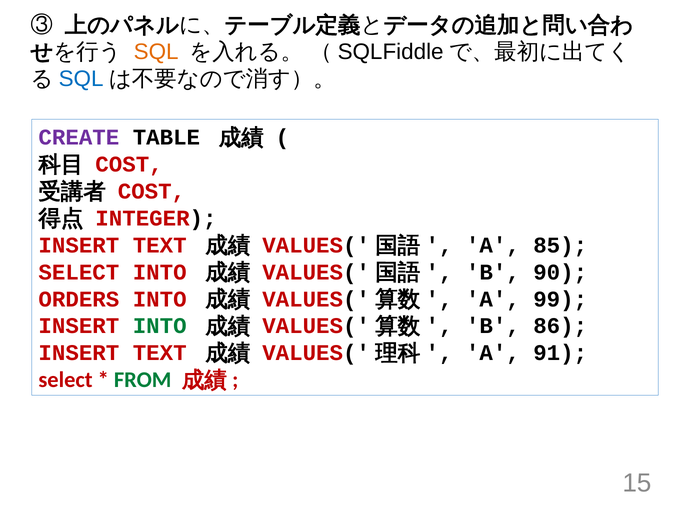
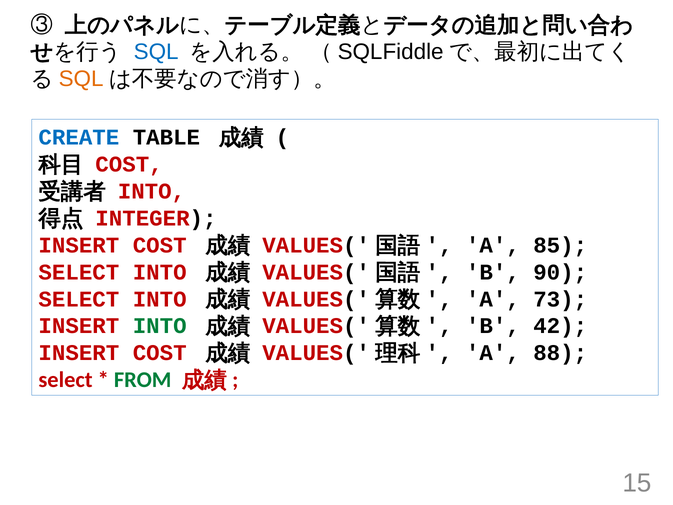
SQL colour: orange -> blue (156, 52)
SQL colour: blue -> orange (81, 79)
CREATE colour: purple -> blue (79, 137)
COST: COST -> INTO (151, 191)
TEXT: TEXT -> COST (160, 245)
ORDERS: ORDERS -> SELECT (79, 299)
99: 99 -> 73 (560, 299)
86: 86 -> 42 (560, 326)
TEXT: TEXT -> COST (160, 353)
91: 91 -> 88 (560, 353)
